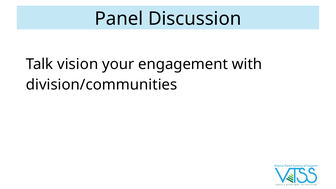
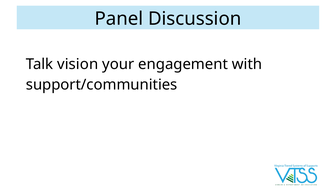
division/communities: division/communities -> support/communities (102, 85)
